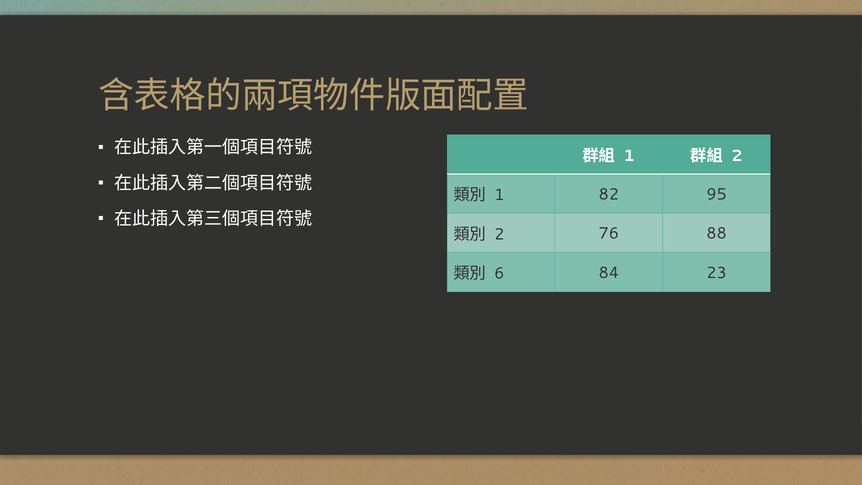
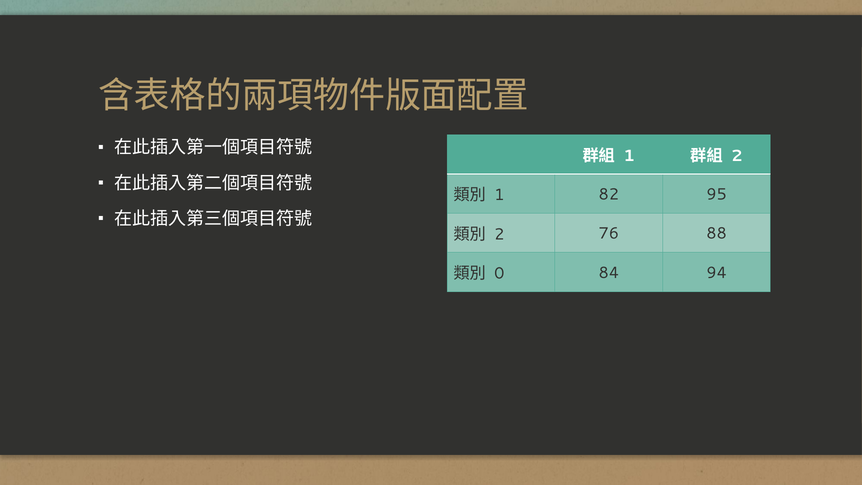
6: 6 -> 0 (499, 273)
23: 23 -> 94 (717, 273)
